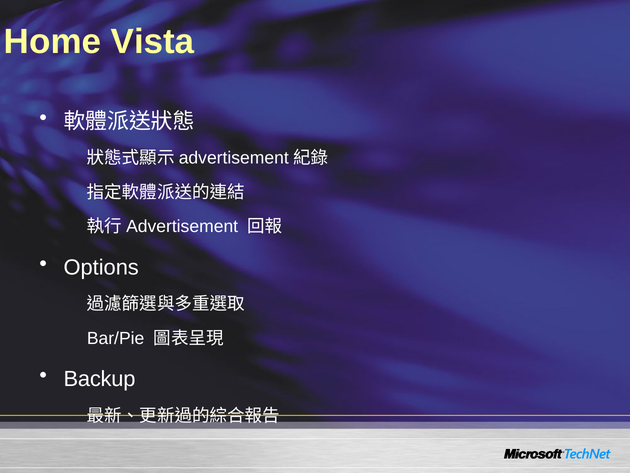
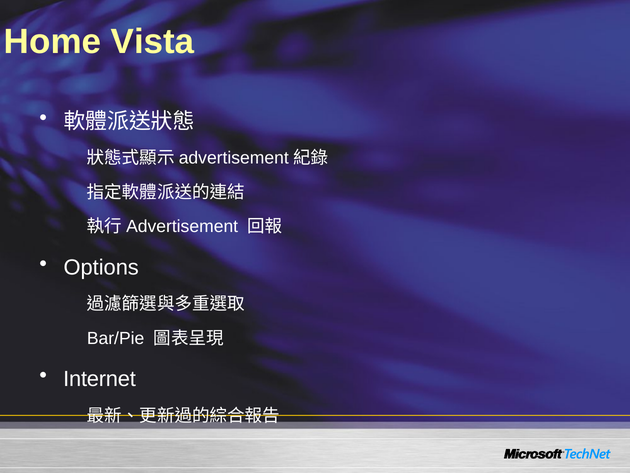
Backup: Backup -> Internet (100, 379)
